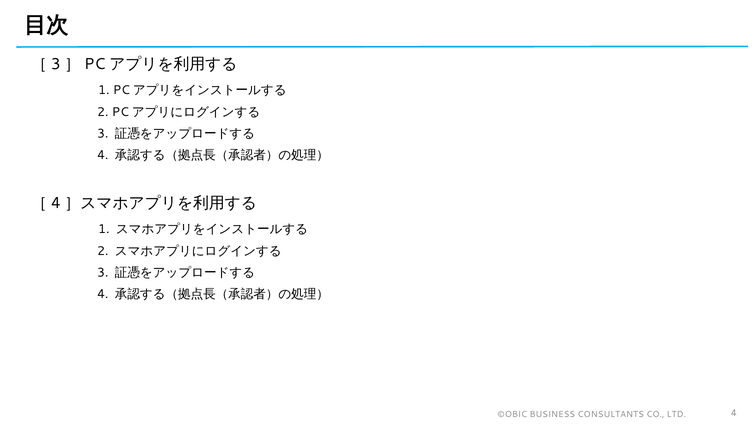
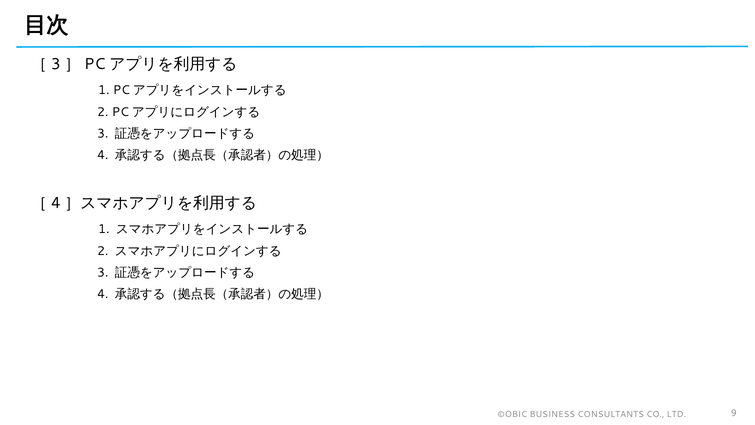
LTD 4: 4 -> 9 (734, 413)
